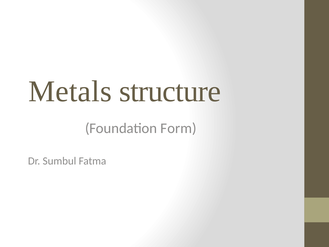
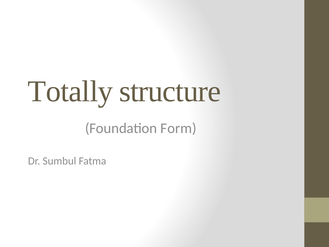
Metals: Metals -> Totally (70, 91)
